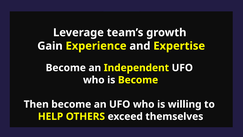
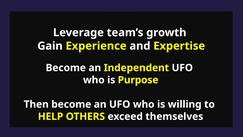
is Become: Become -> Purpose (138, 80)
